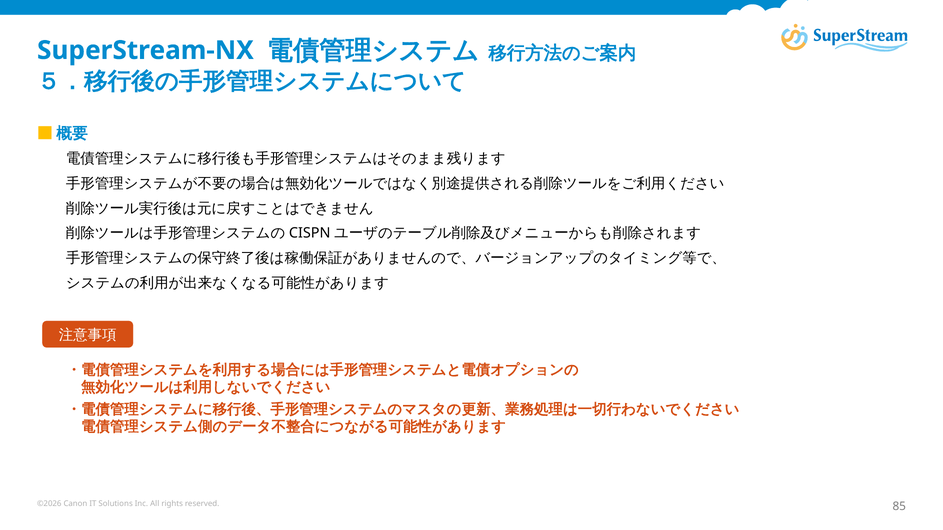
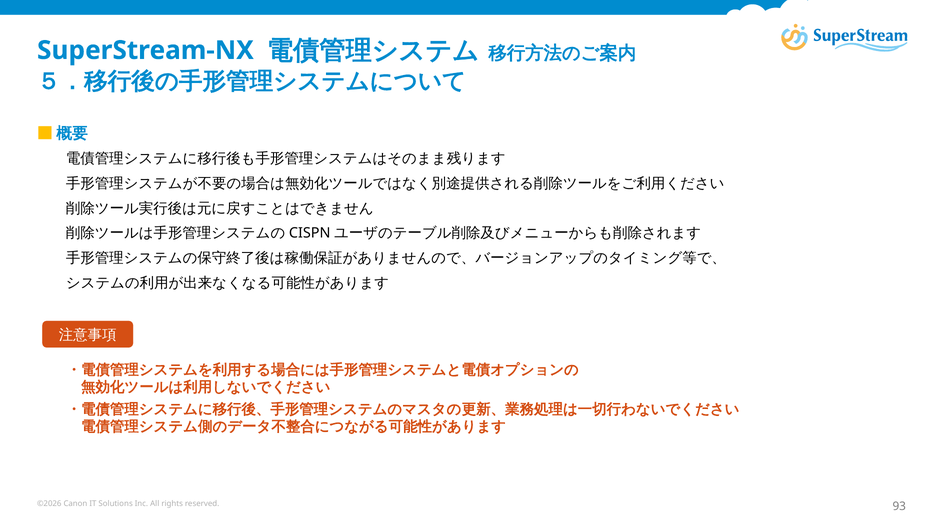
85: 85 -> 93 (899, 507)
